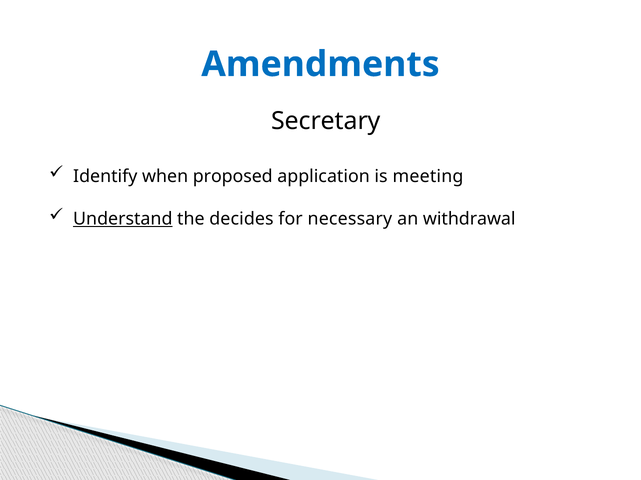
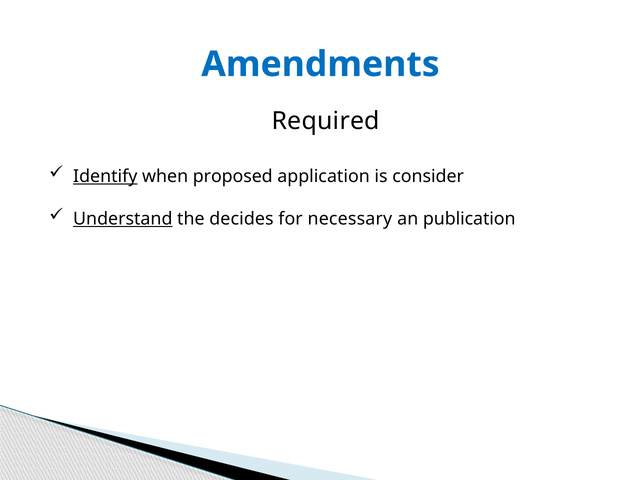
Secretary: Secretary -> Required (326, 121)
Identify underline: none -> present (105, 176)
meeting: meeting -> consider (428, 176)
withdrawal: withdrawal -> publication (469, 219)
